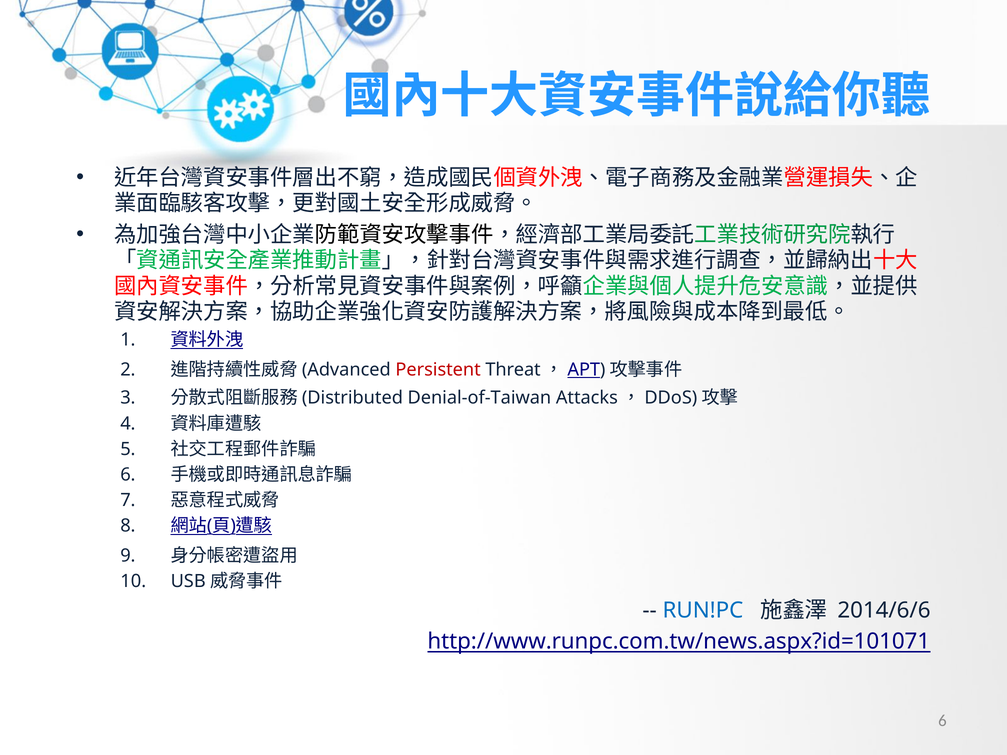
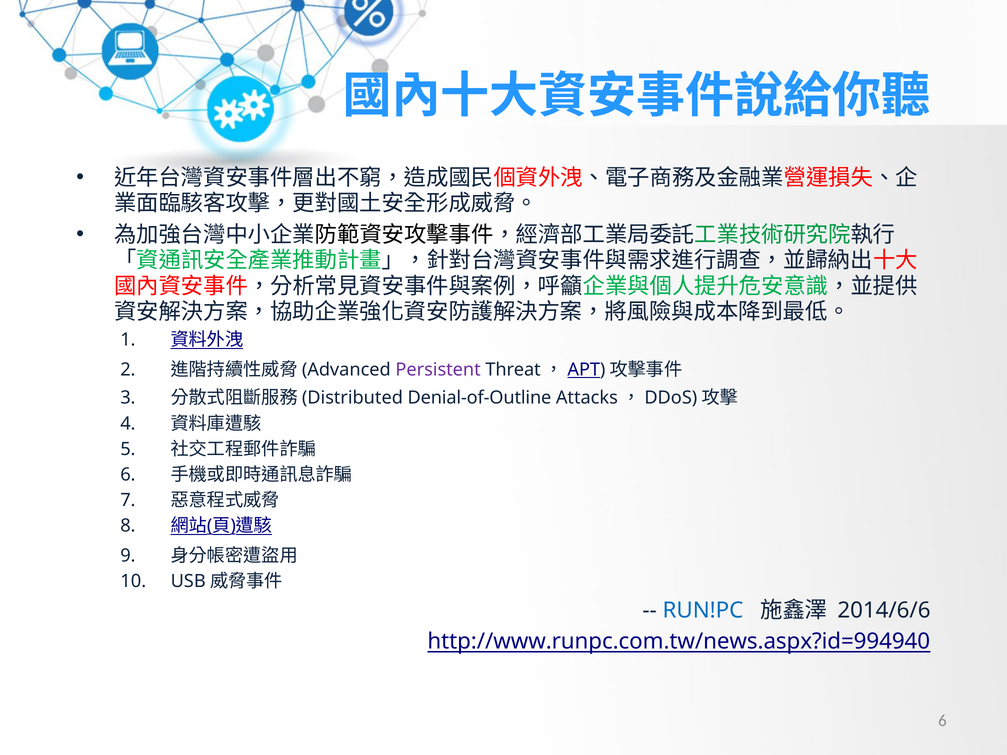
Persistent colour: red -> purple (438, 370)
Denial-of-Taiwan: Denial-of-Taiwan -> Denial-of-Outline (479, 398)
http://www.runpc.com.tw/news.aspx?id=101071: http://www.runpc.com.tw/news.aspx?id=101071 -> http://www.runpc.com.tw/news.aspx?id=994940 (679, 642)
